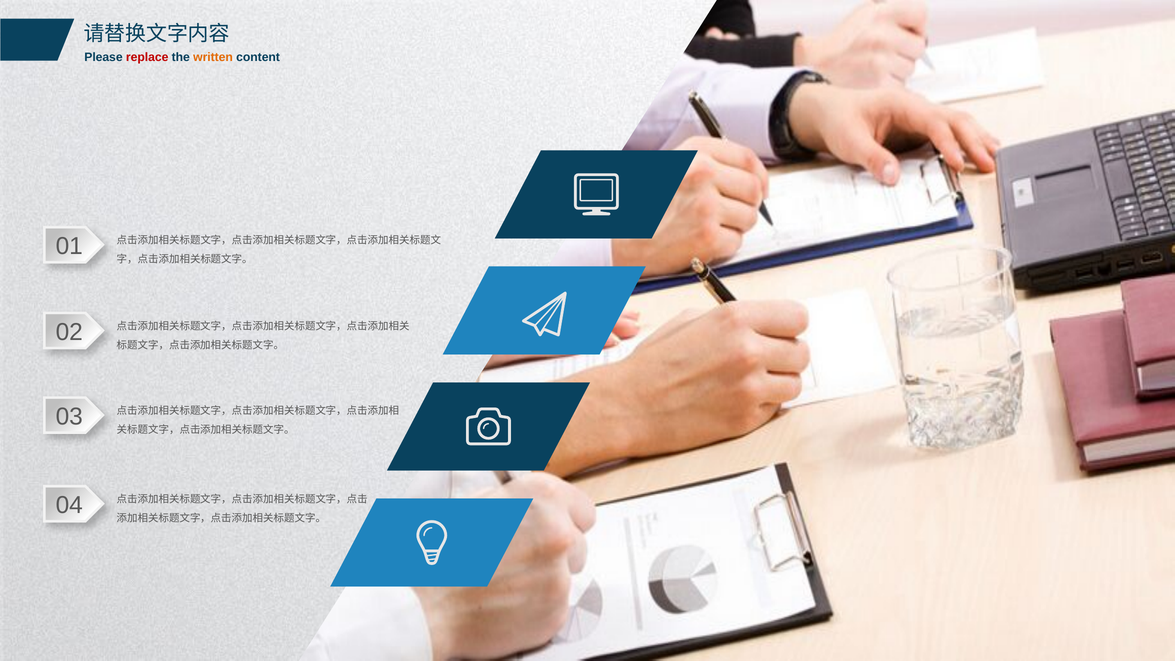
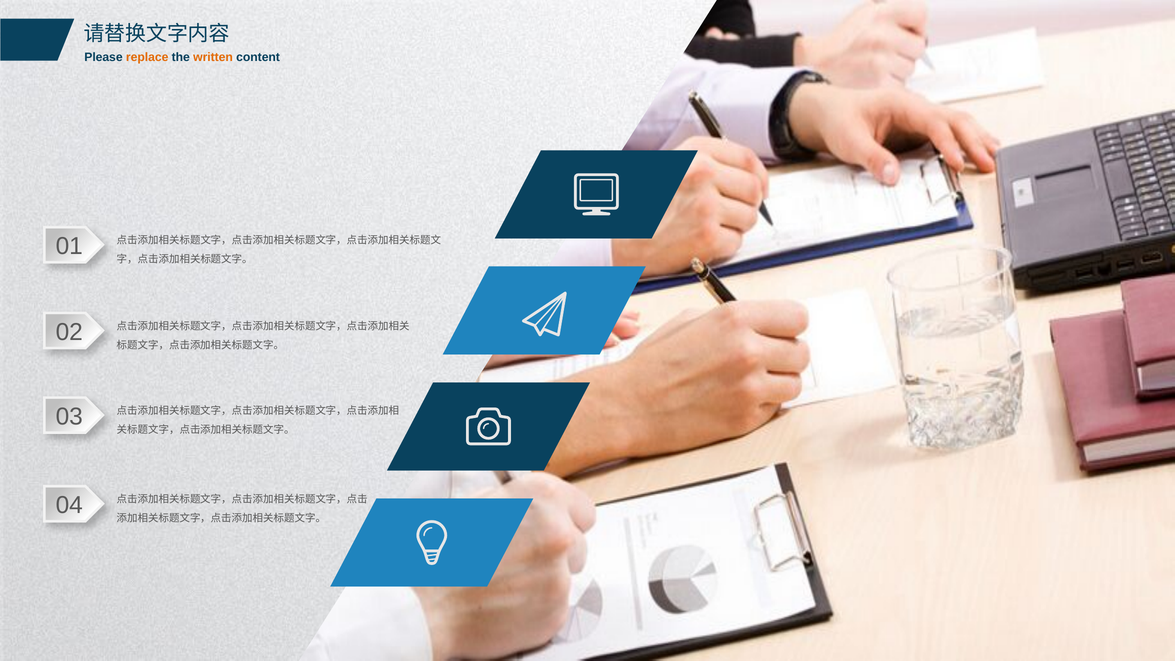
replace colour: red -> orange (147, 57)
